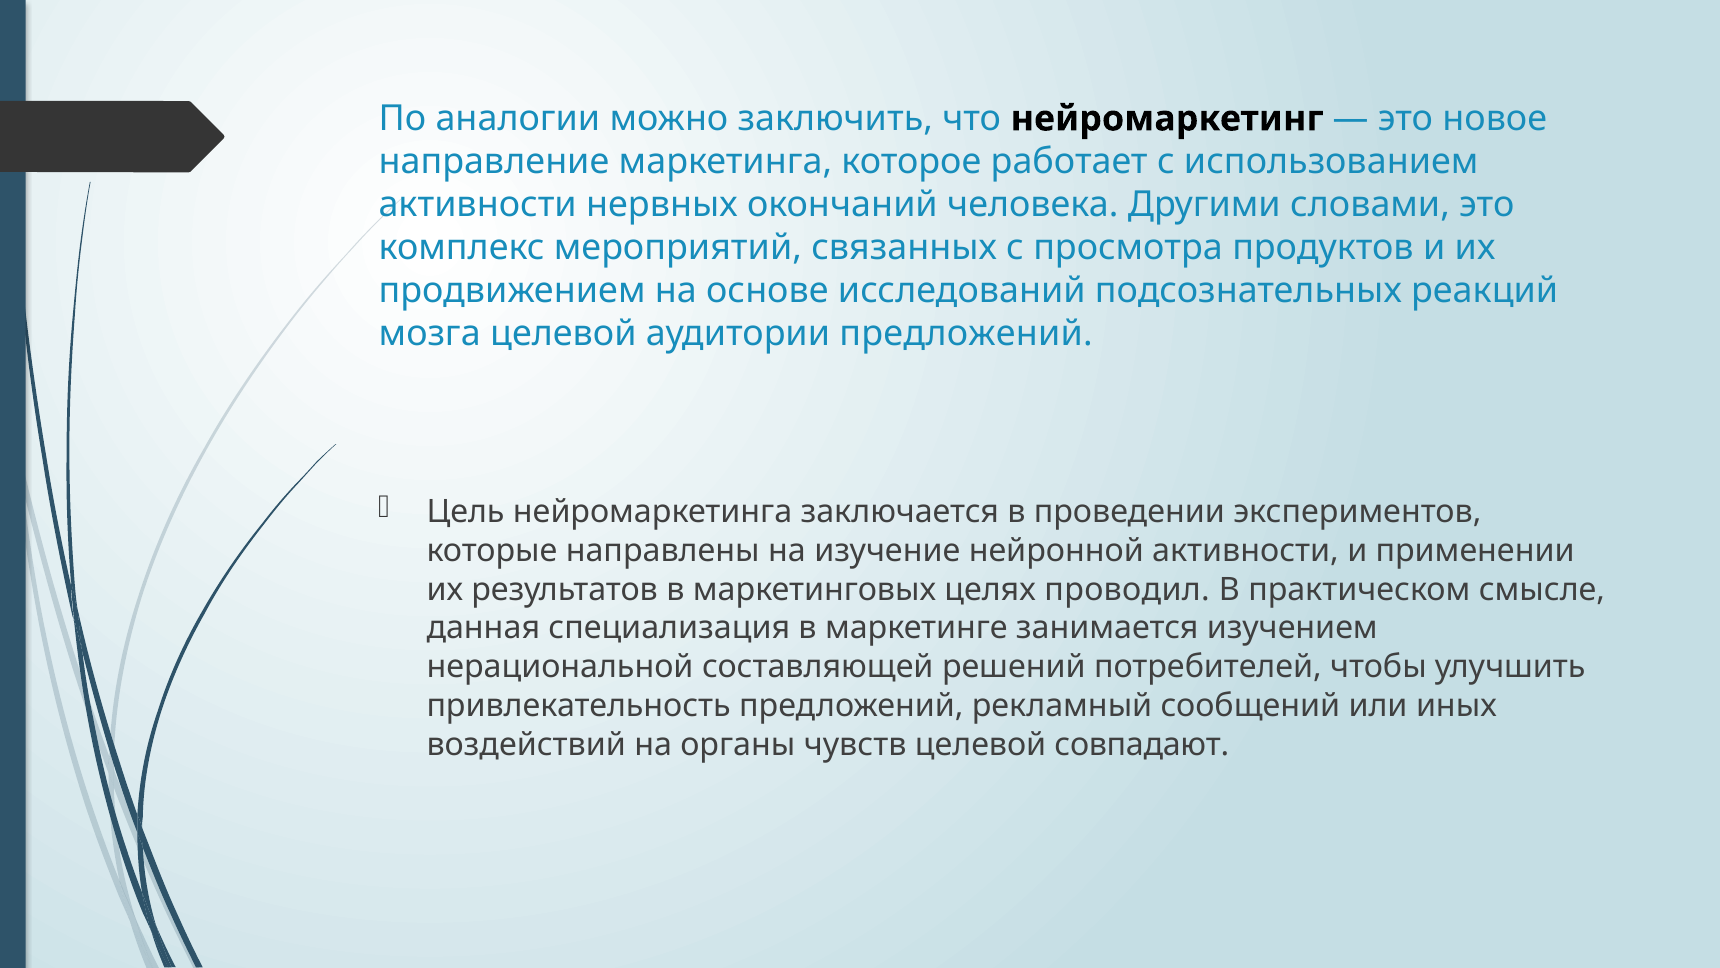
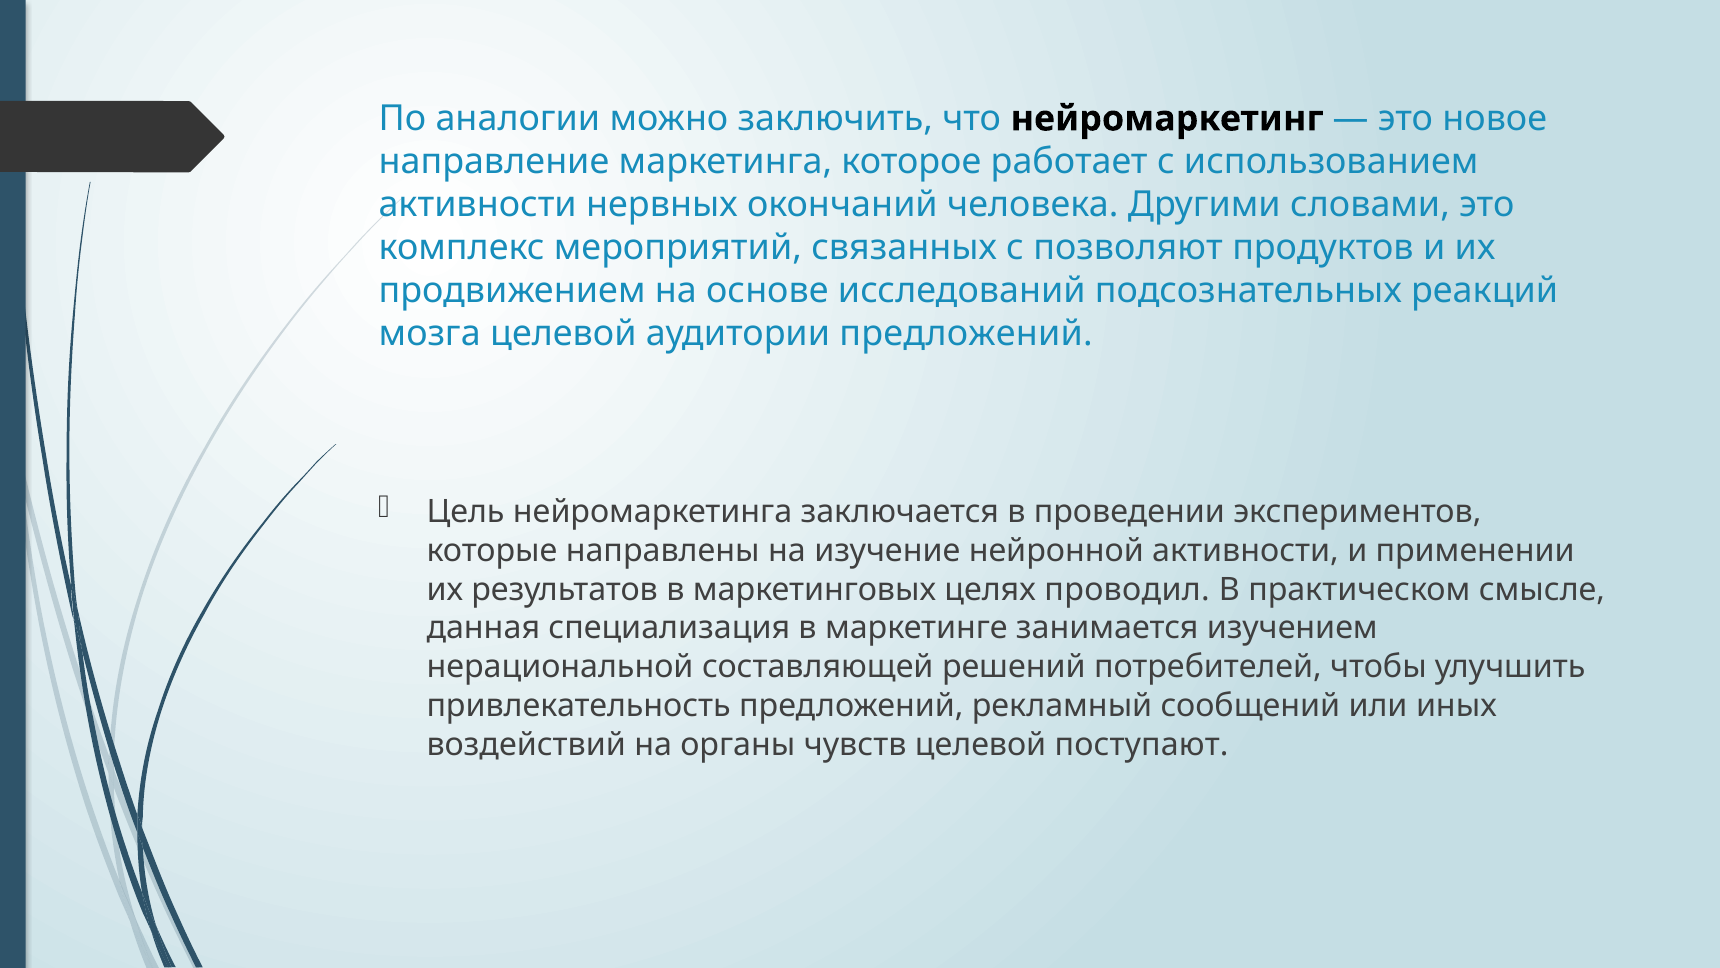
просмотра: просмотра -> позволяют (1128, 248)
совпадают: совпадают -> поступают (1142, 744)
